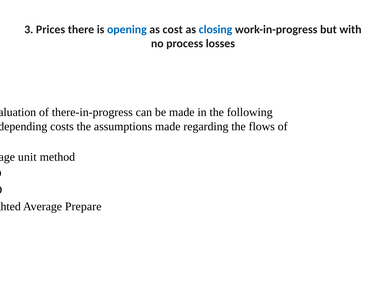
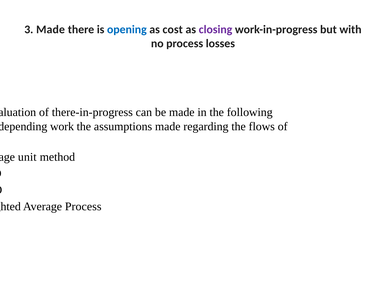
3 Prices: Prices -> Made (51, 29)
closing colour: blue -> purple (216, 29)
costs: costs -> work (62, 127)
Average Prepare: Prepare -> Process (83, 207)
